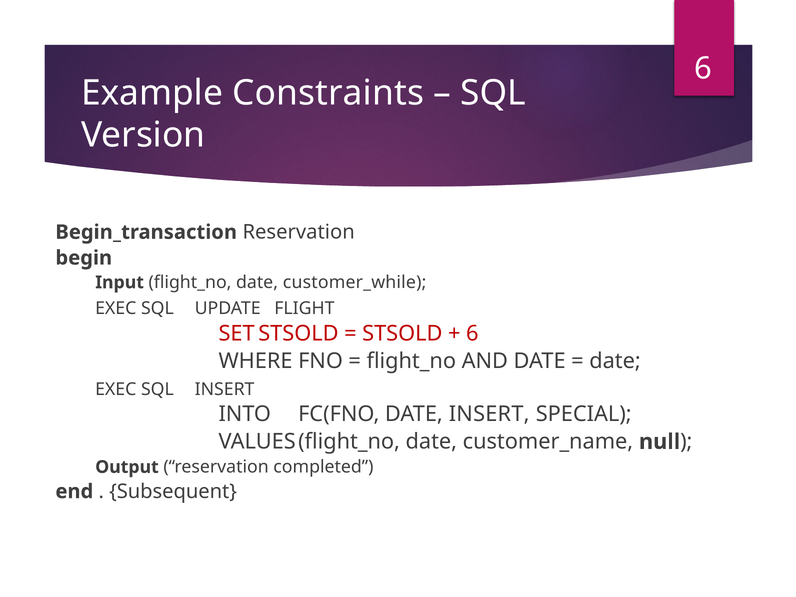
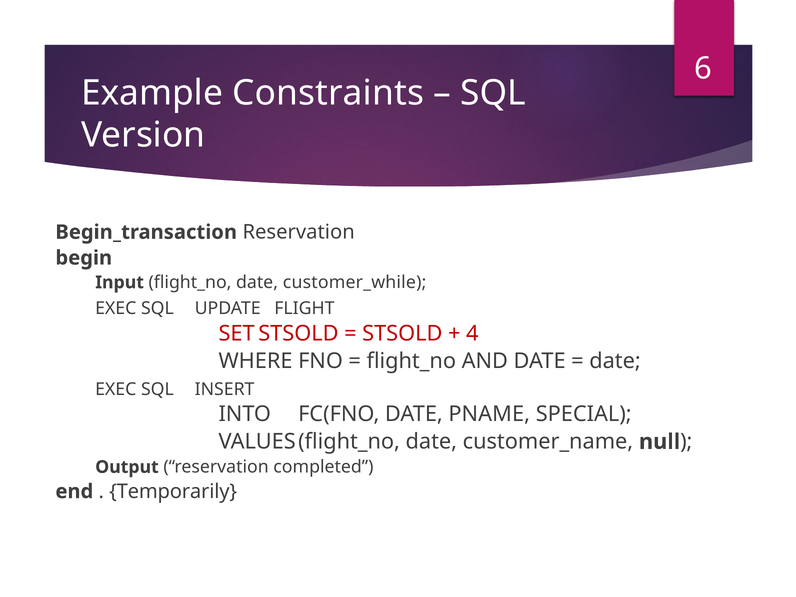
6: 6 -> 4 (472, 334)
DATE INSERT: INSERT -> PNAME (489, 414)
Subsequent: Subsequent -> Temporarily (173, 491)
